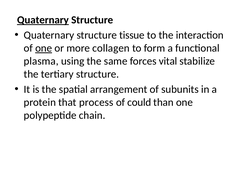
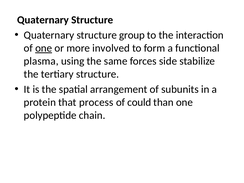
Quaternary underline: present -> none (43, 20)
tissue: tissue -> group (132, 35)
collagen: collagen -> involved (111, 48)
vital: vital -> side (168, 61)
